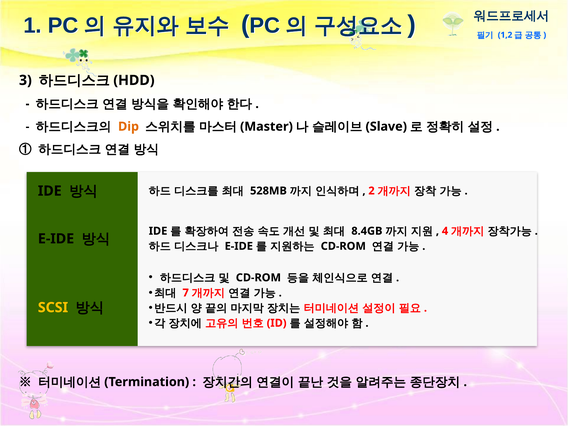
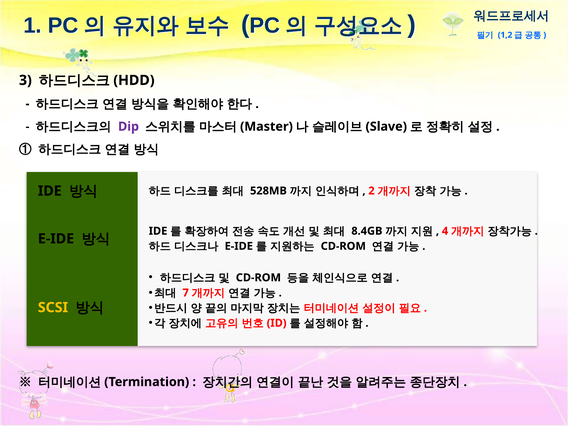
Dip colour: orange -> purple (129, 127)
